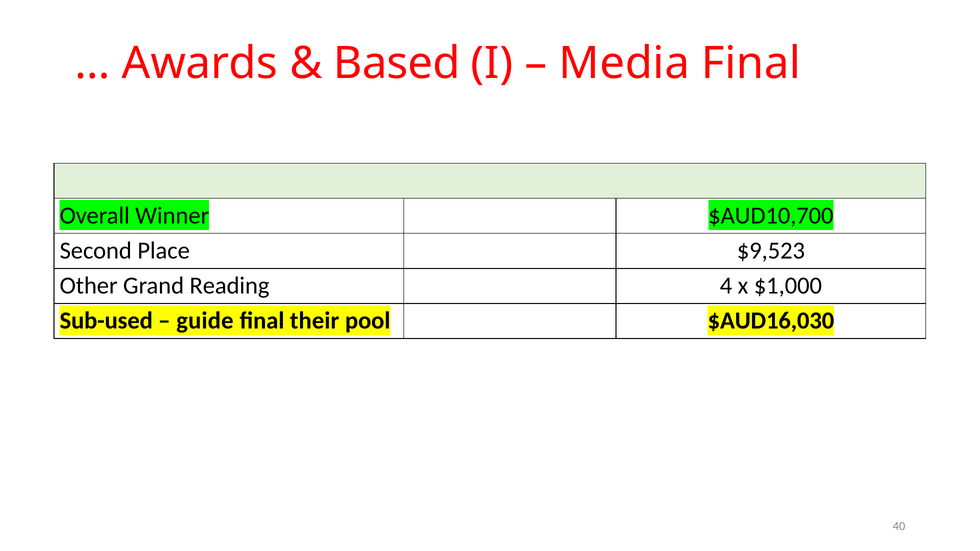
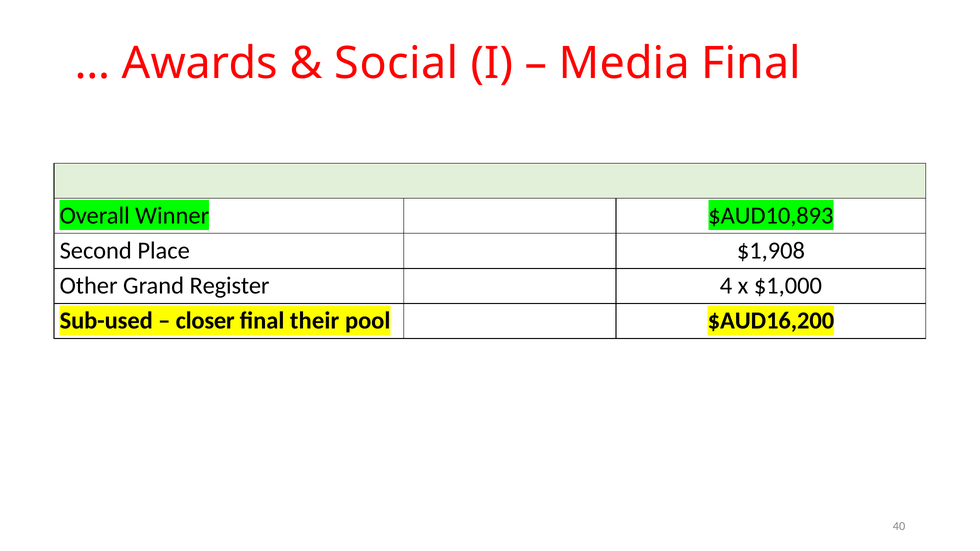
Based: Based -> Social (396, 64)
$AUD10,700: $AUD10,700 -> $AUD10,893 (771, 216)
$9,523: $9,523 -> $1,908 (771, 251)
Reading: Reading -> Register (230, 286)
guide: guide -> closer (205, 321)
$AUD16,030: $AUD16,030 -> $AUD16,200 (771, 321)
